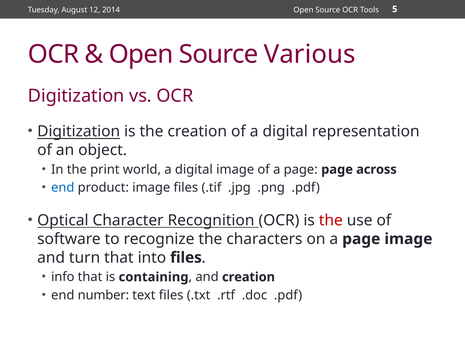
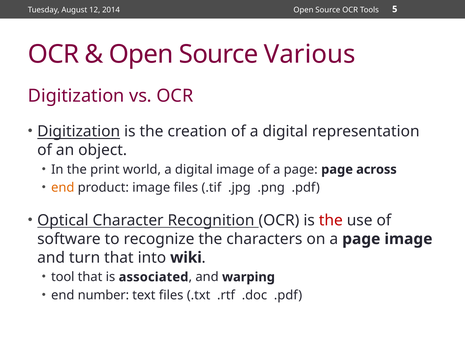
end colour: blue -> orange (63, 187)
into files: files -> wiki (186, 257)
info: info -> tool (63, 277)
containing: containing -> associated (154, 277)
and creation: creation -> warping (248, 277)
